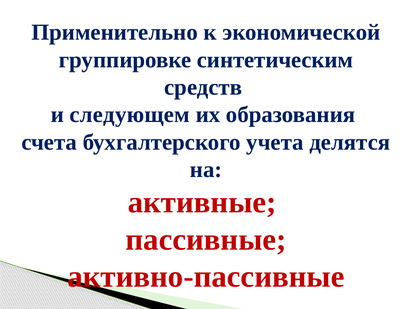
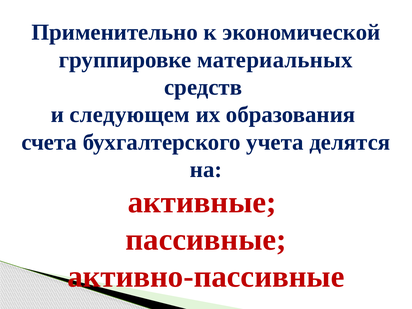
синтетическим: синтетическим -> материальных (275, 60)
